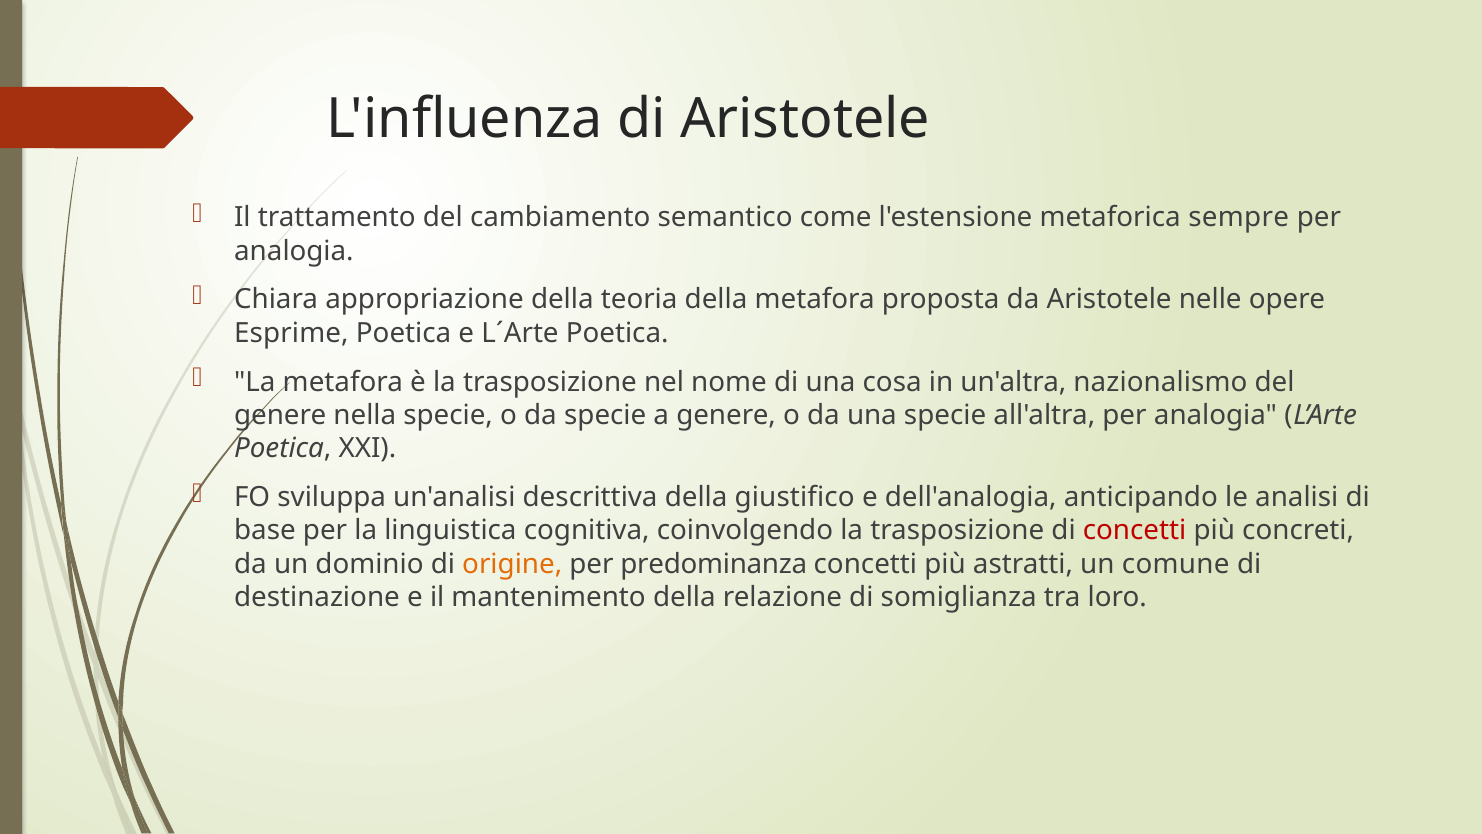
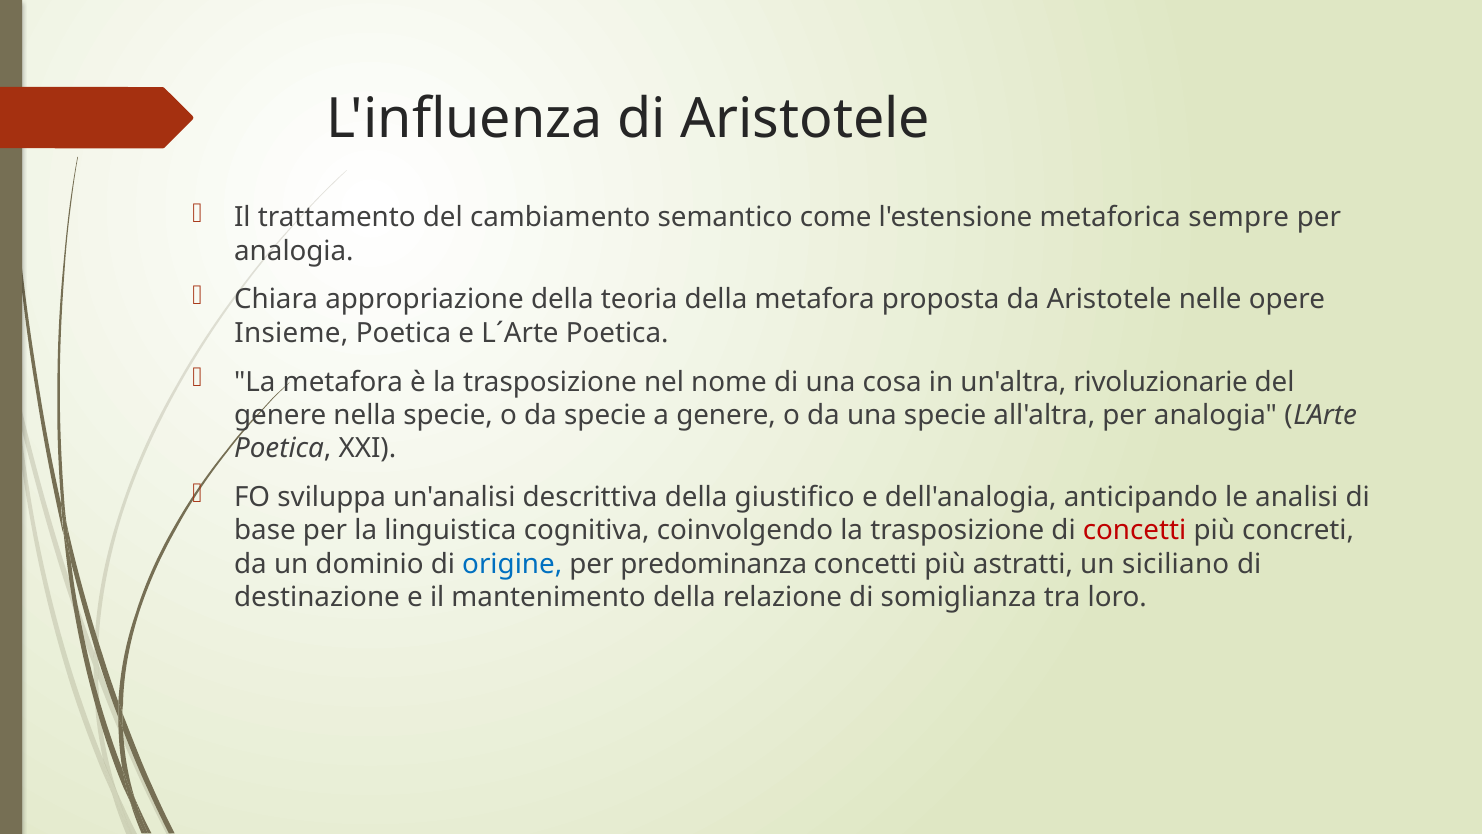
Esprime: Esprime -> Insieme (291, 333)
nazionalismo: nazionalismo -> rivoluzionarie (1161, 382)
origine colour: orange -> blue (512, 564)
comune: comune -> siciliano (1176, 564)
